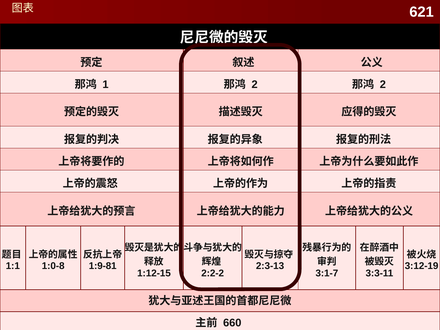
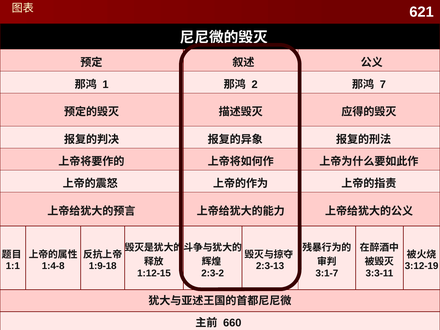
2: 2 -> 7 (383, 84)
1:0-8: 1:0-8 -> 1:4-8 (53, 266)
1:9-81: 1:9-81 -> 1:9-18 (103, 266)
2:2-2: 2:2-2 -> 2:3-2 (213, 273)
